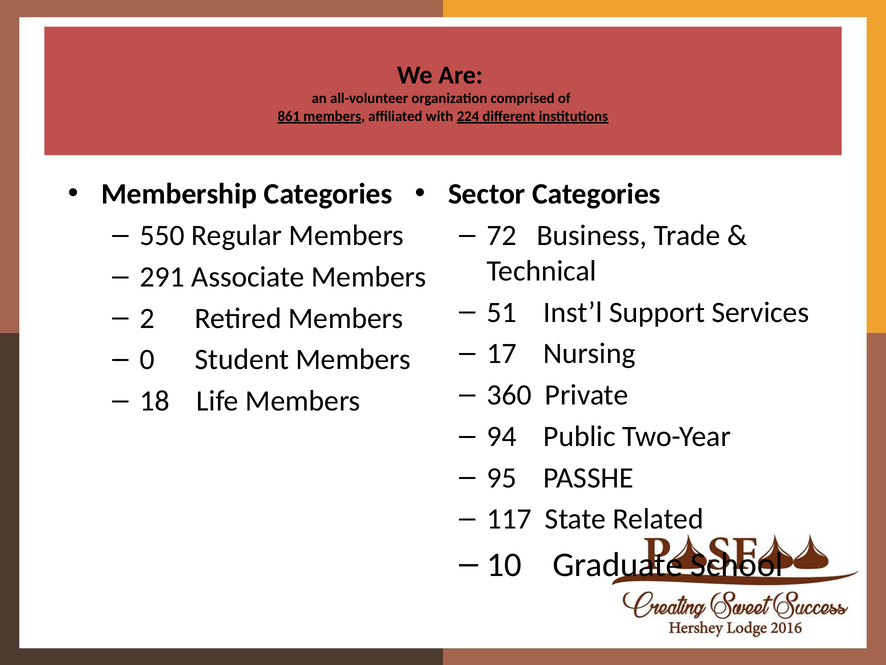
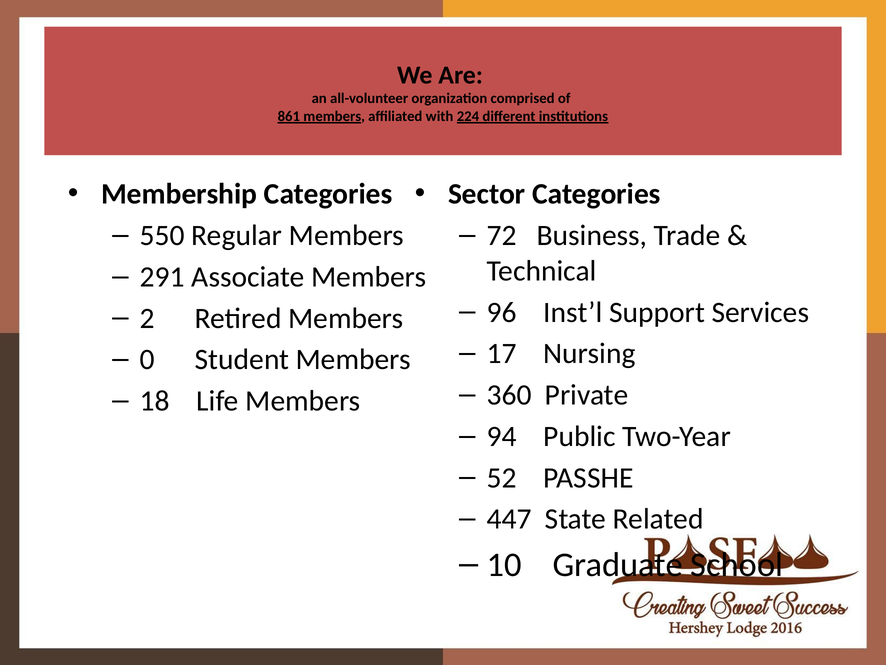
51: 51 -> 96 (502, 312)
95: 95 -> 52 (502, 477)
117: 117 -> 447 (509, 519)
